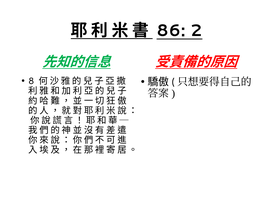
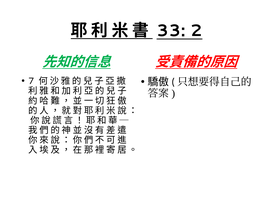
86: 86 -> 33 (171, 31)
8: 8 -> 7 (31, 81)
